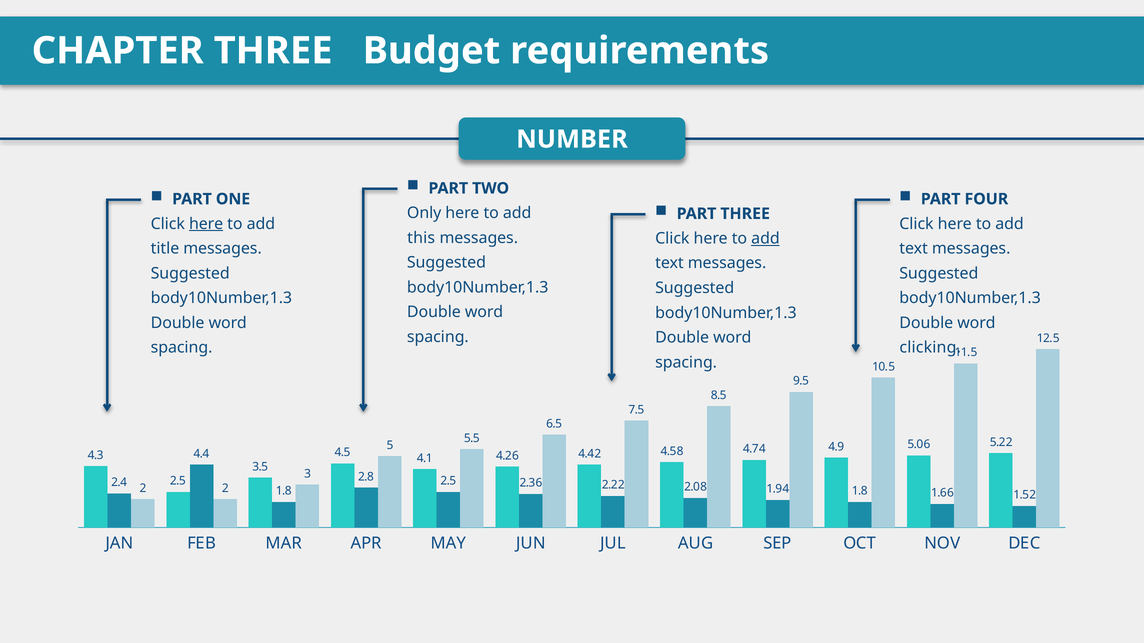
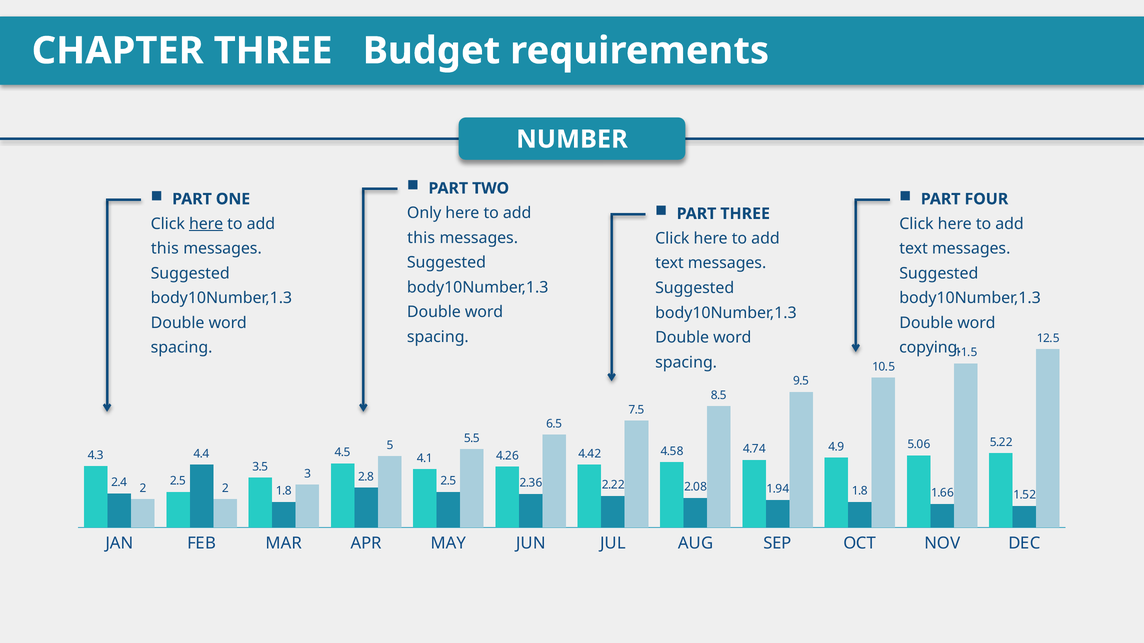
add underline: present -> none (765, 239)
title: title -> this (165, 249)
clicking: clicking -> copying (930, 348)
